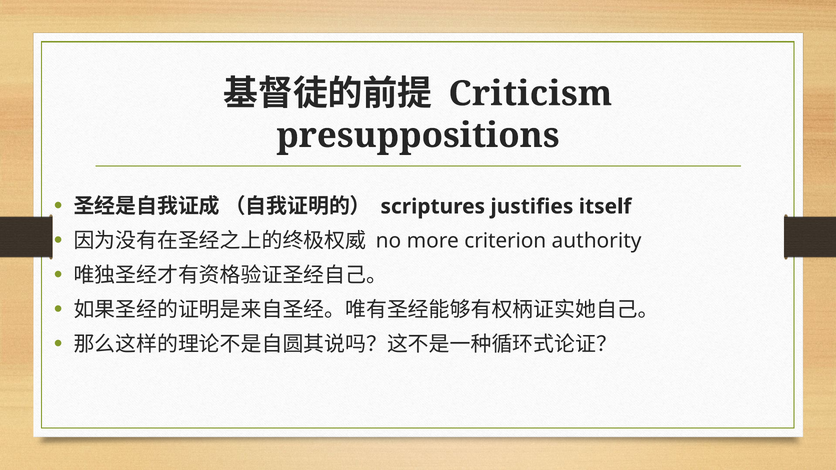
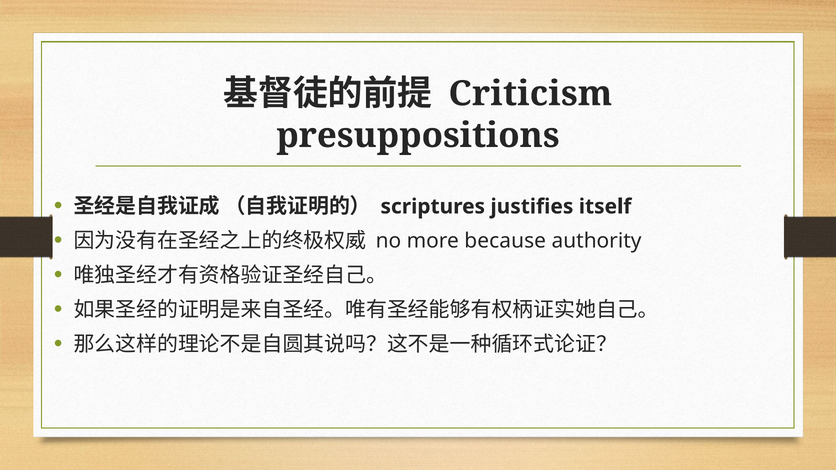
criterion: criterion -> because (505, 241)
